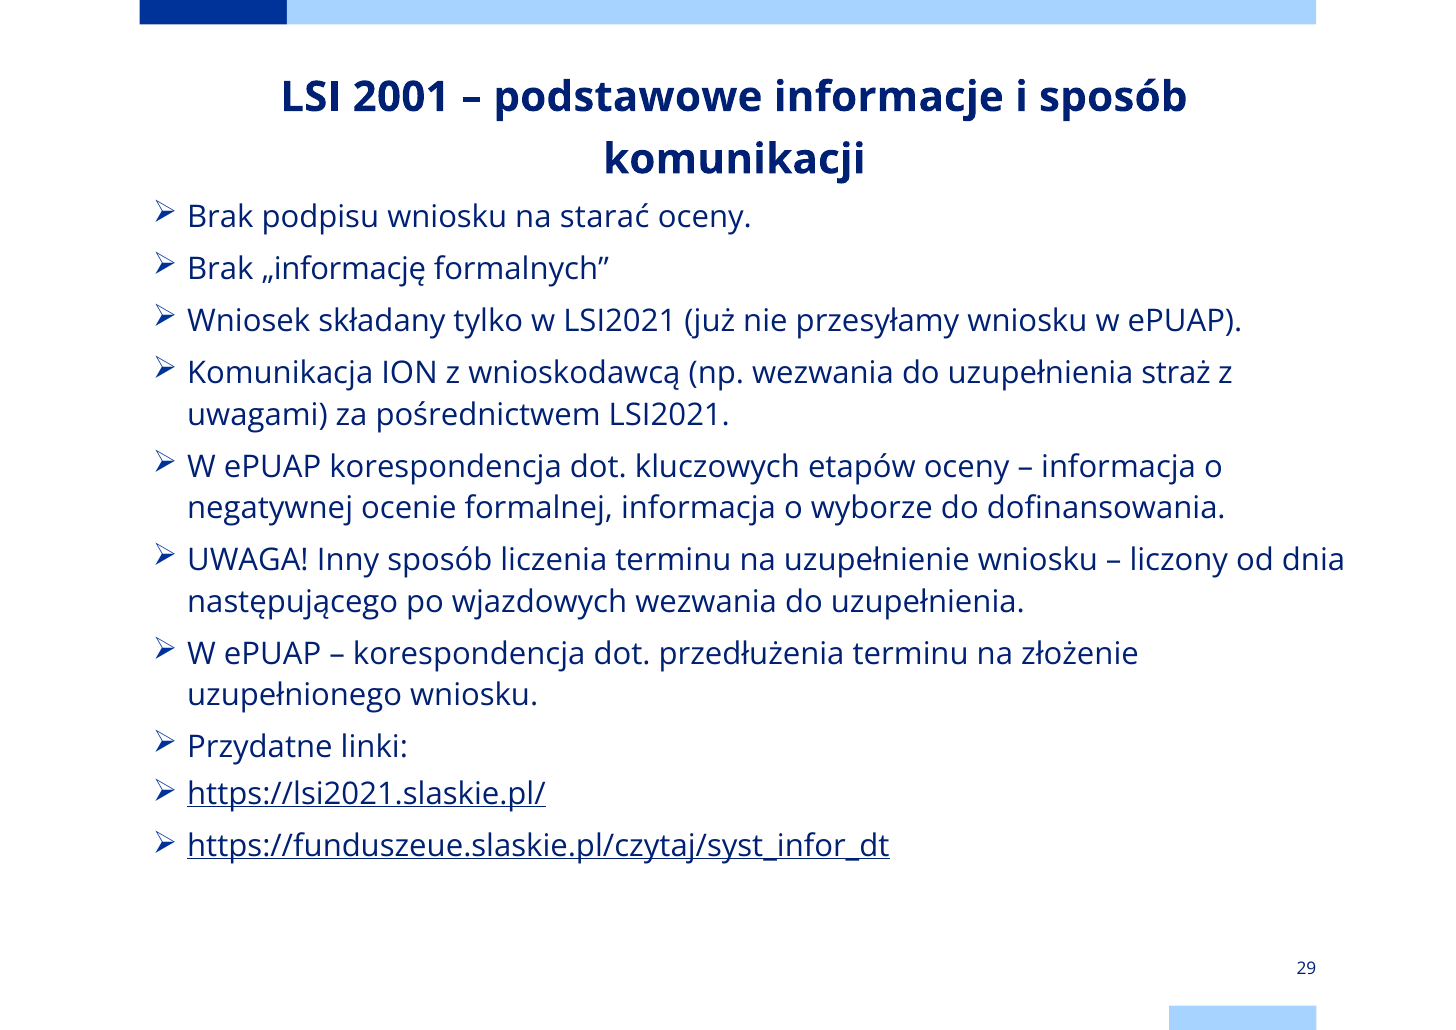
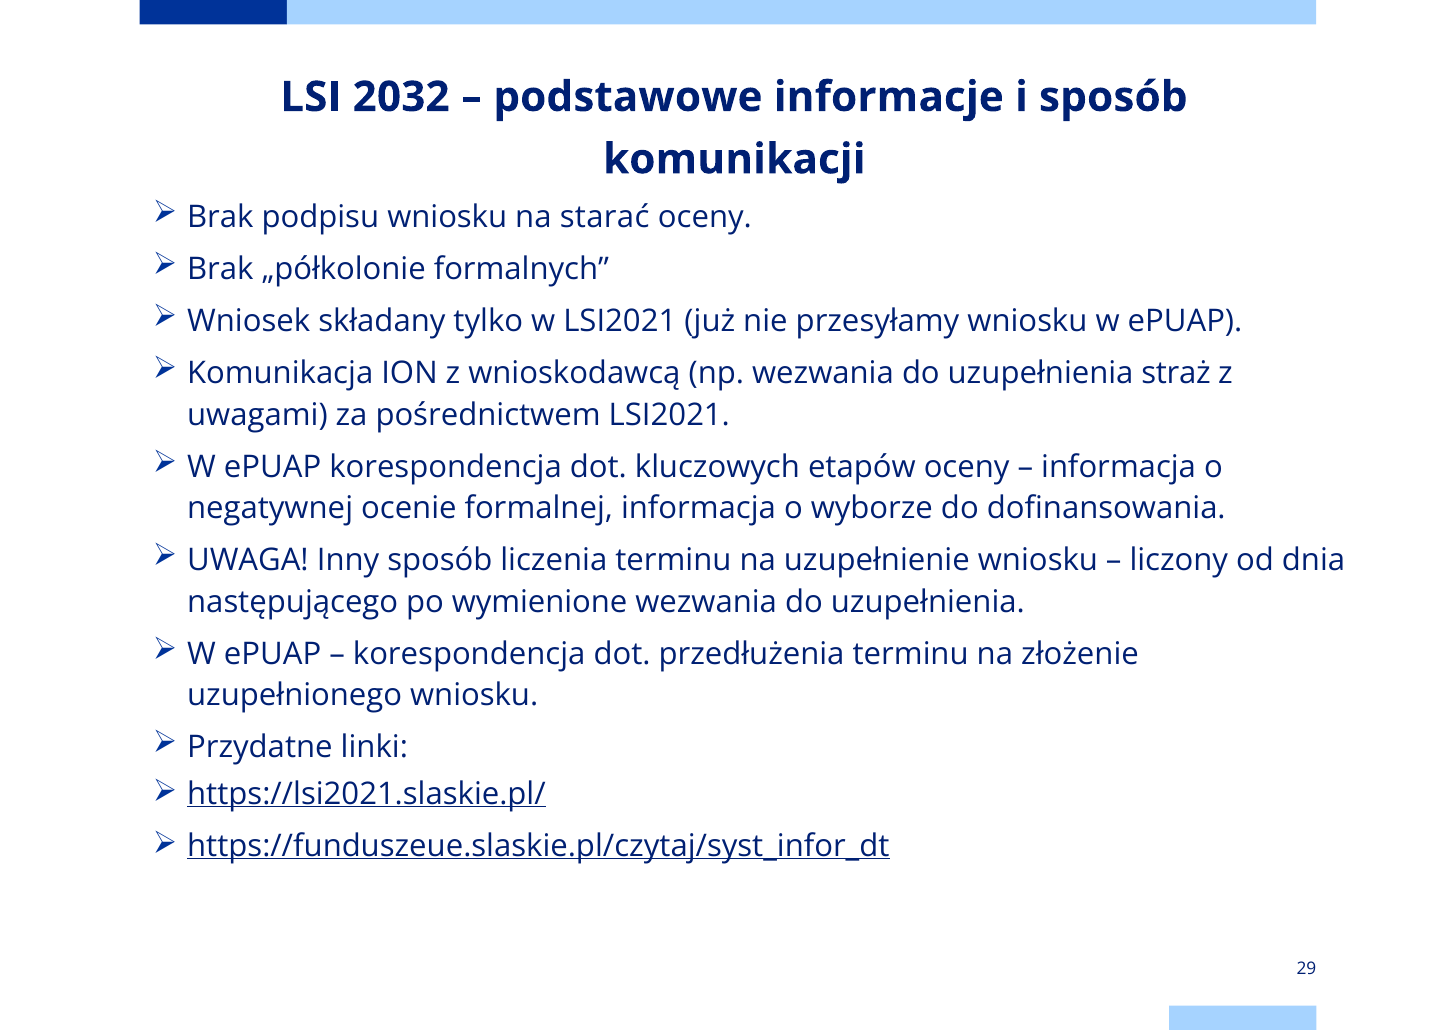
2001: 2001 -> 2032 (401, 97)
„informację: „informację -> „półkolonie (344, 269)
wjazdowych: wjazdowych -> wymienione (540, 602)
